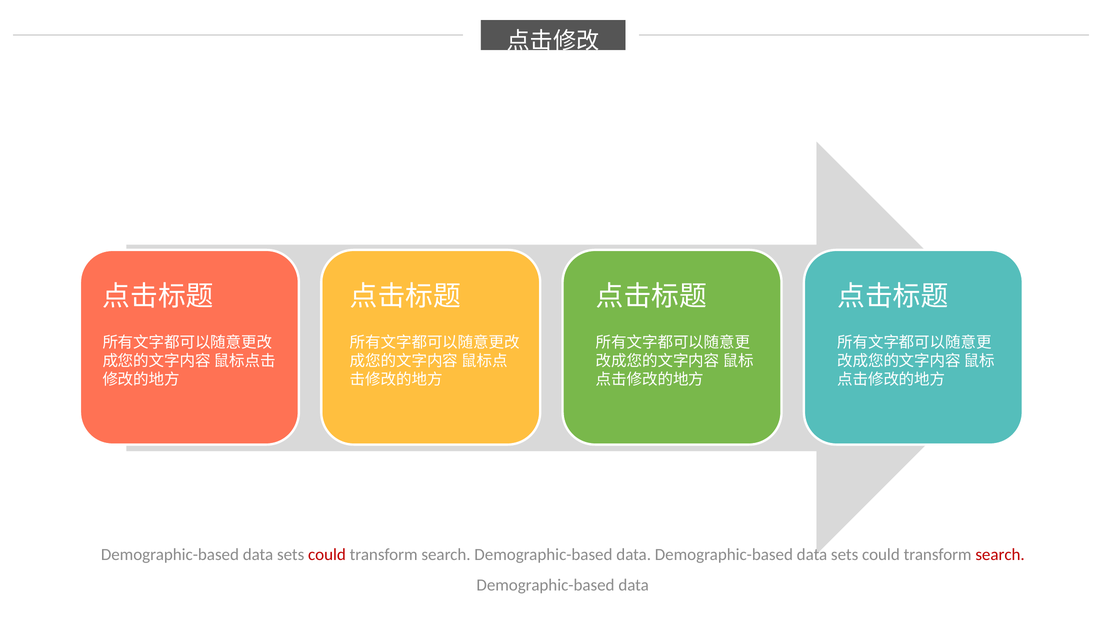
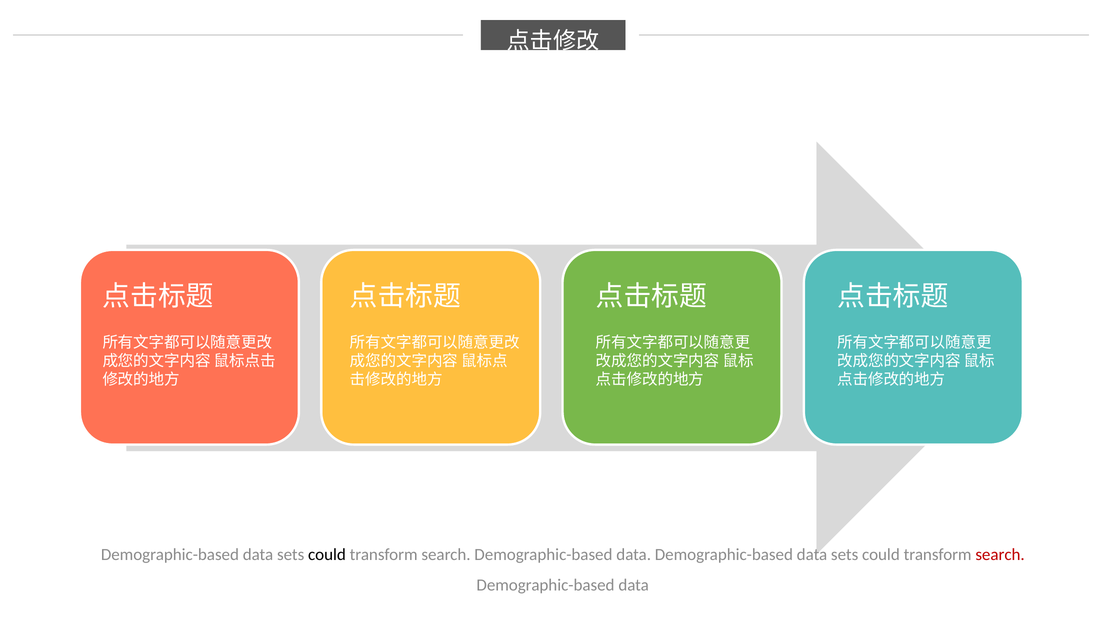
could colour: red -> black (327, 554)
